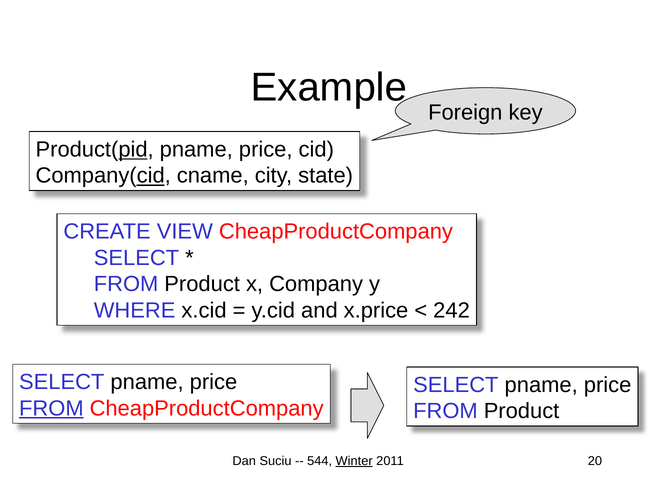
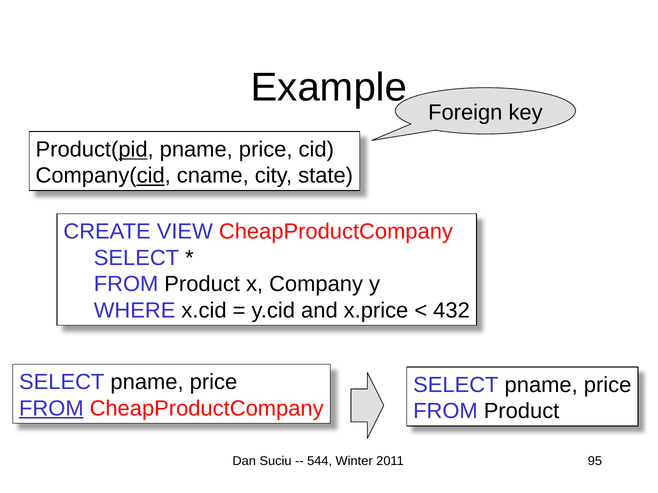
242: 242 -> 432 (452, 311)
Winter underline: present -> none (354, 462)
20: 20 -> 95 (595, 462)
